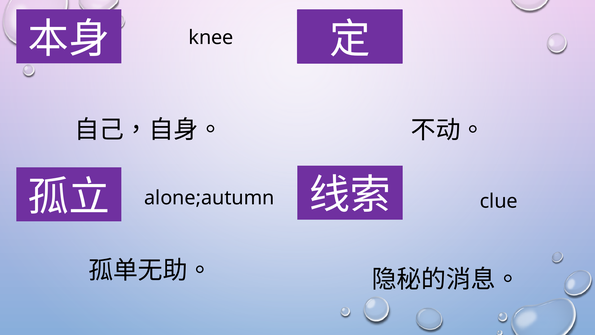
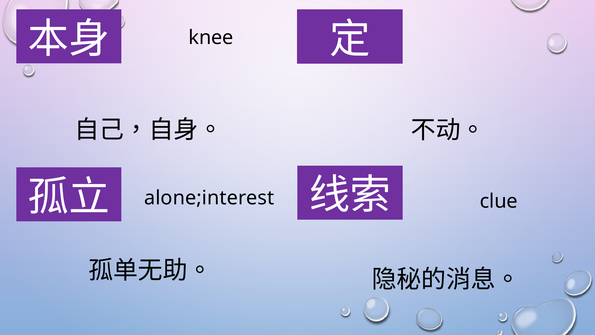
alone;autumn: alone;autumn -> alone;interest (209, 198)
